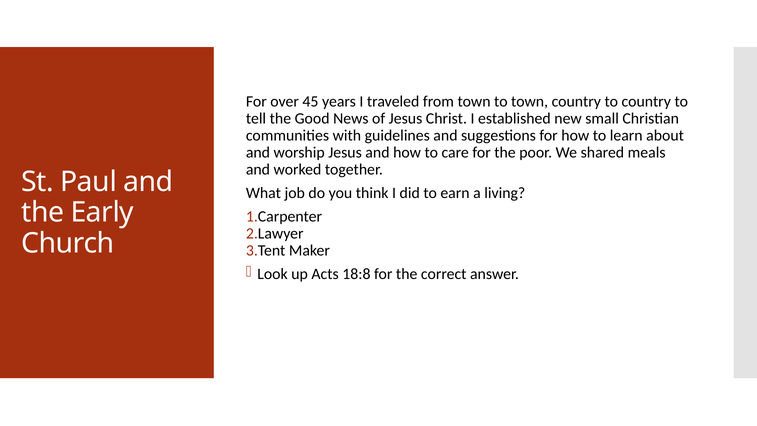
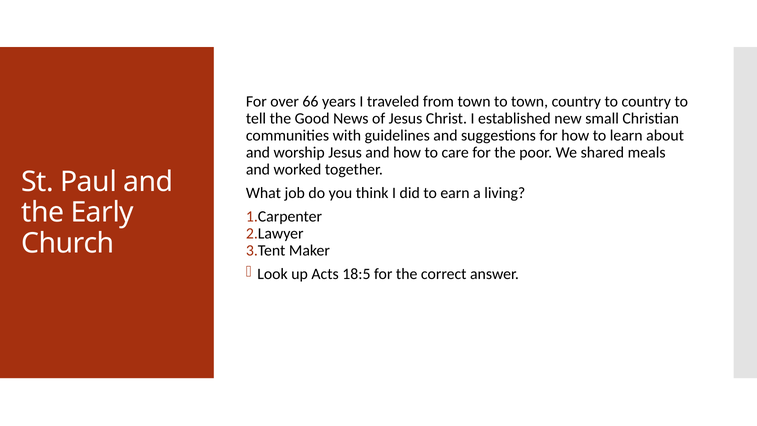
45: 45 -> 66 (310, 102)
18:8: 18:8 -> 18:5 (356, 274)
